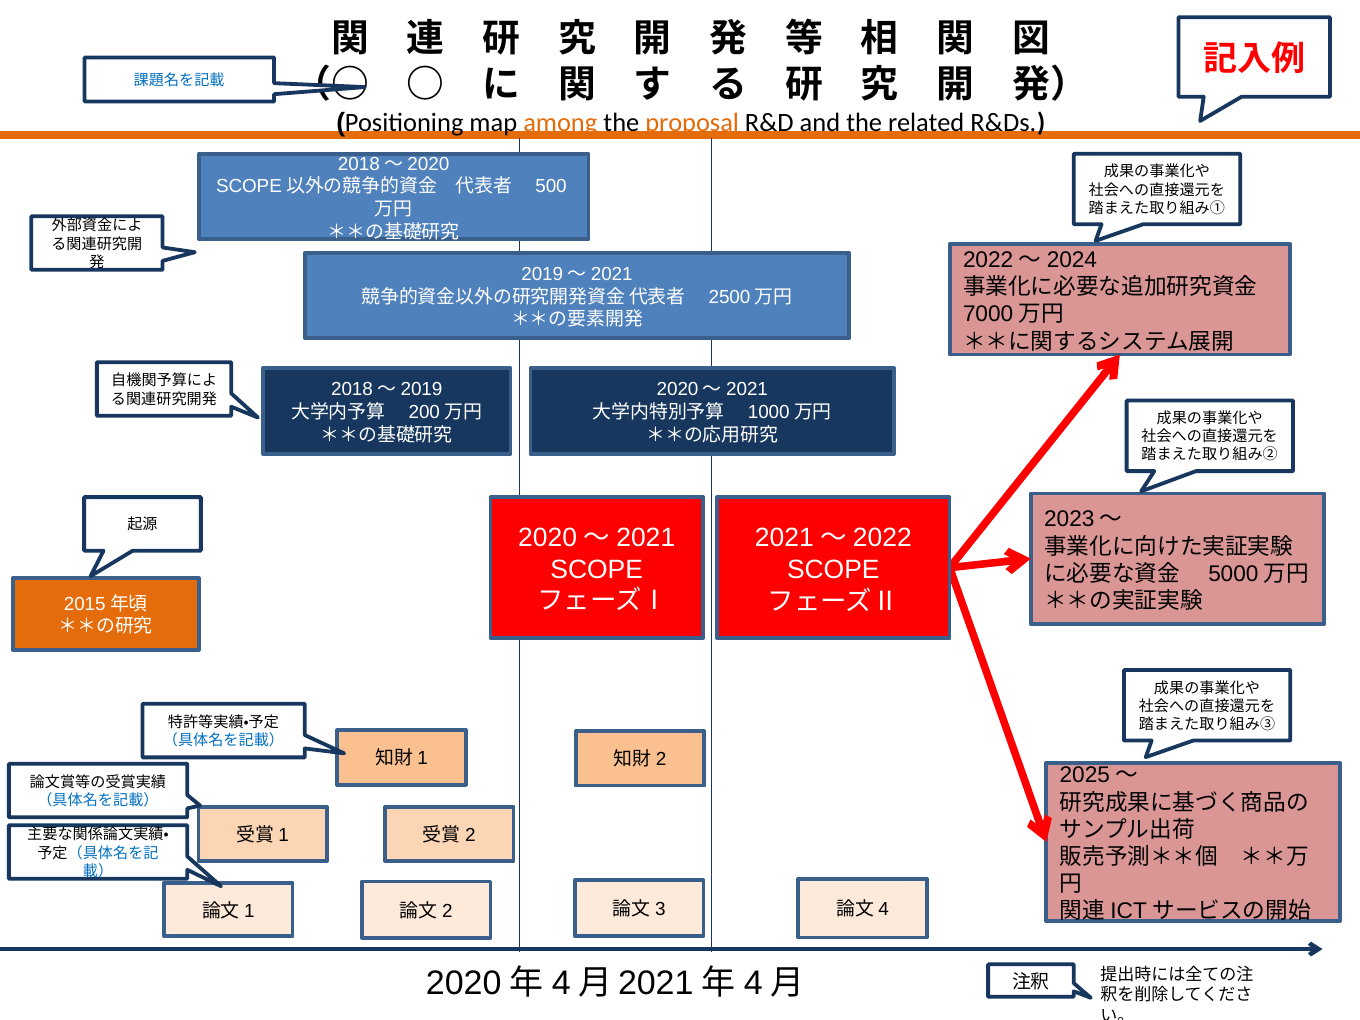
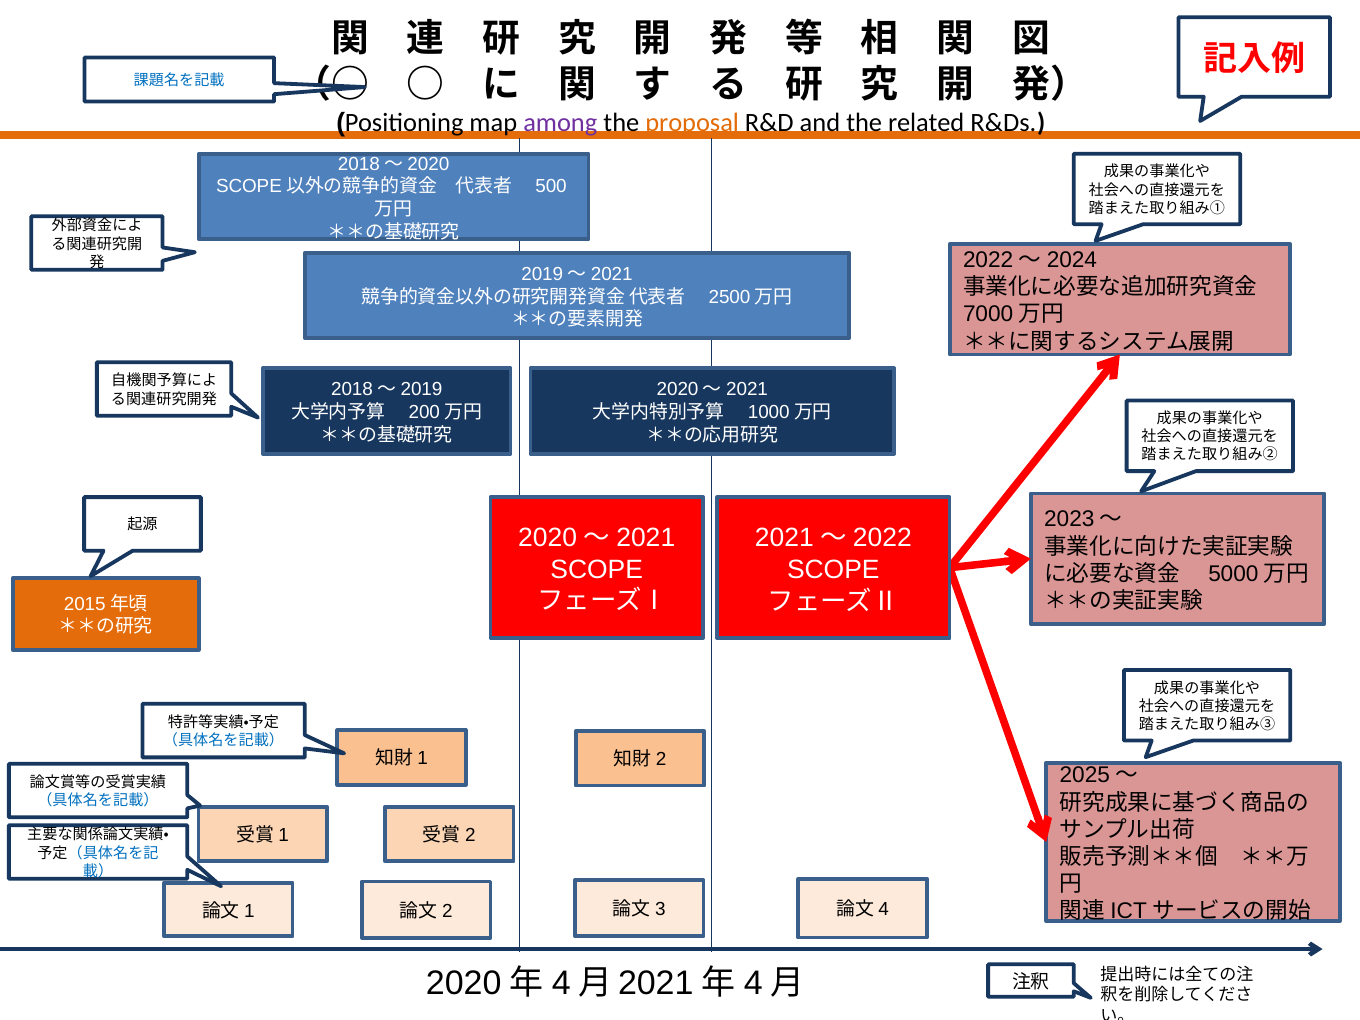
among colour: orange -> purple (560, 123)
